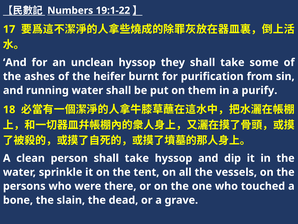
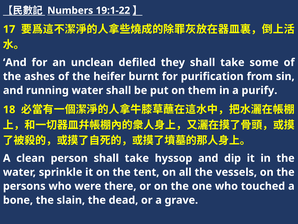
unclean hyssop: hyssop -> defiled (137, 62)
